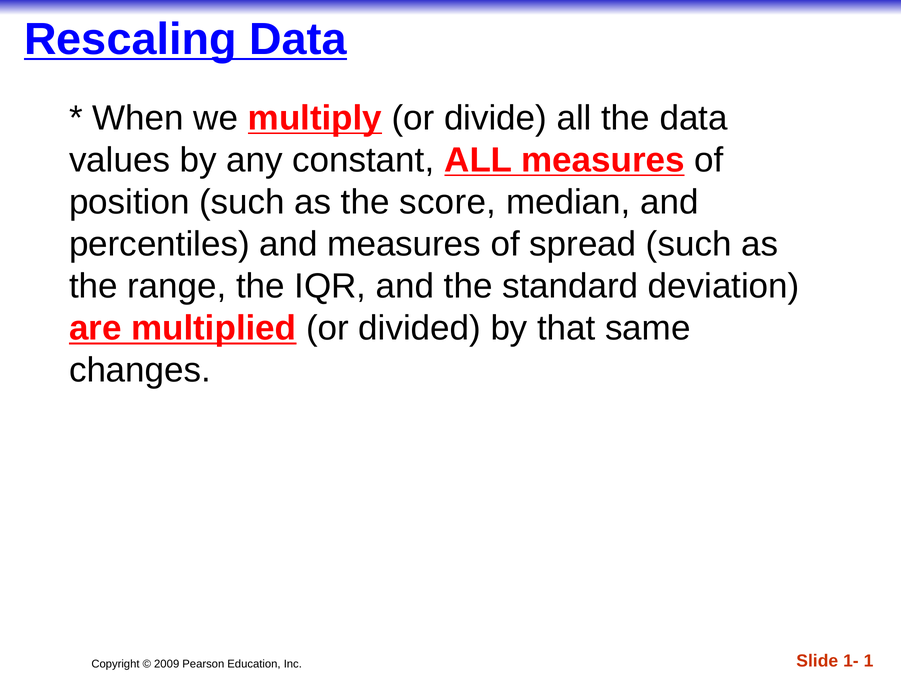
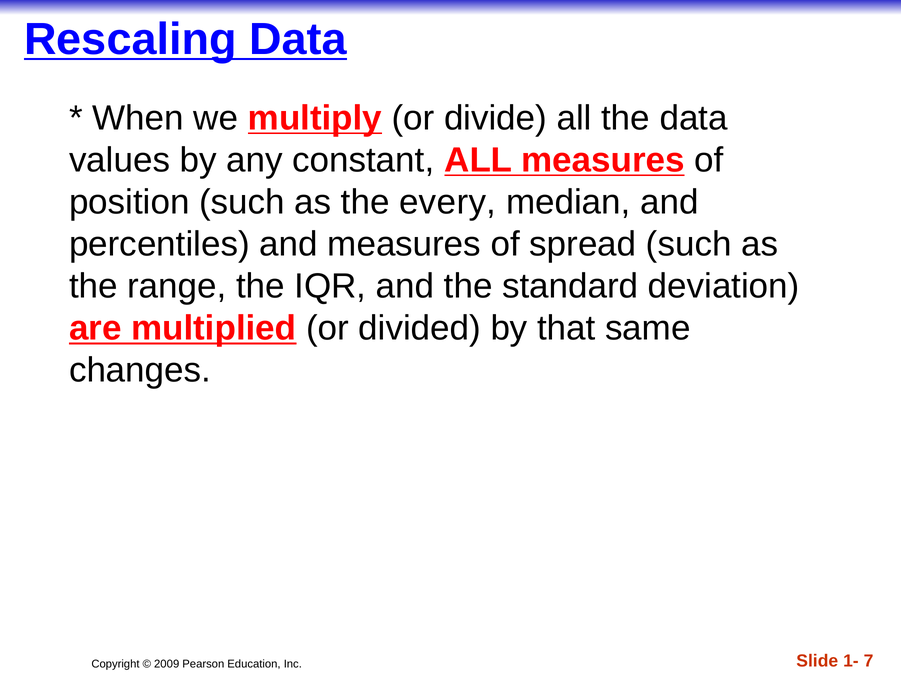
score: score -> every (448, 202)
1: 1 -> 7 (869, 662)
